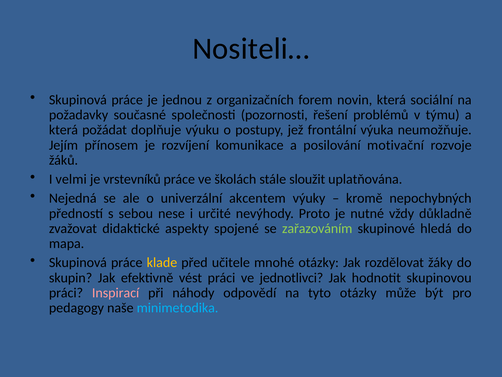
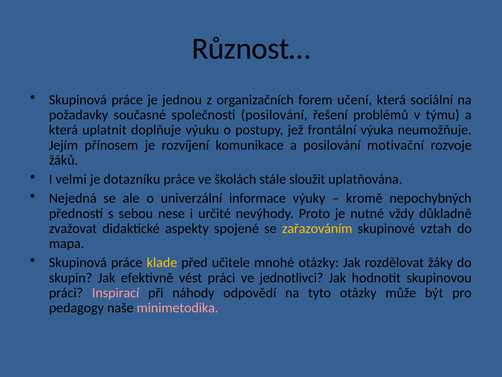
Nositeli…: Nositeli… -> Různost… (251, 49)
novin: novin -> učení (355, 100)
společnosti pozornosti: pozornosti -> posilování (274, 115)
požádat: požádat -> uplatnit (104, 130)
vrstevníků: vrstevníků -> dotazníku (132, 179)
akcentem: akcentem -> informace (258, 198)
zařazováním colour: light green -> yellow (317, 228)
hledá: hledá -> vztah (436, 228)
minimetodika colour: light blue -> pink (178, 308)
